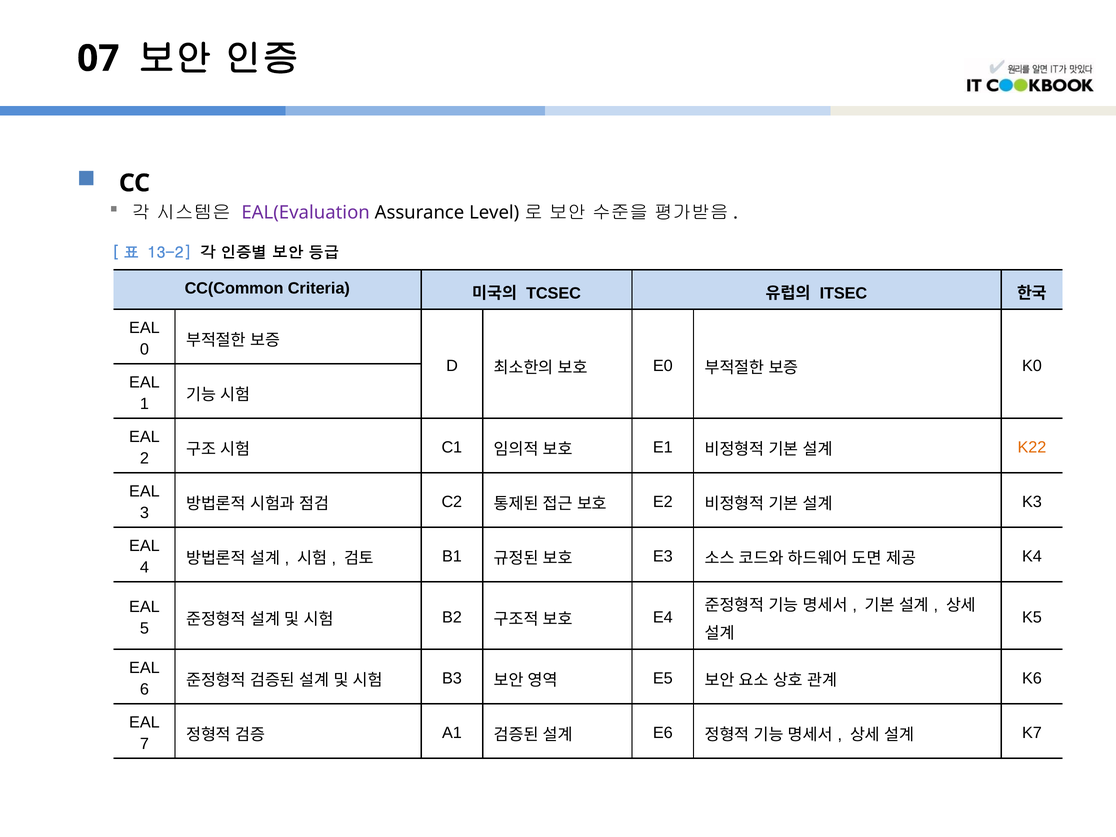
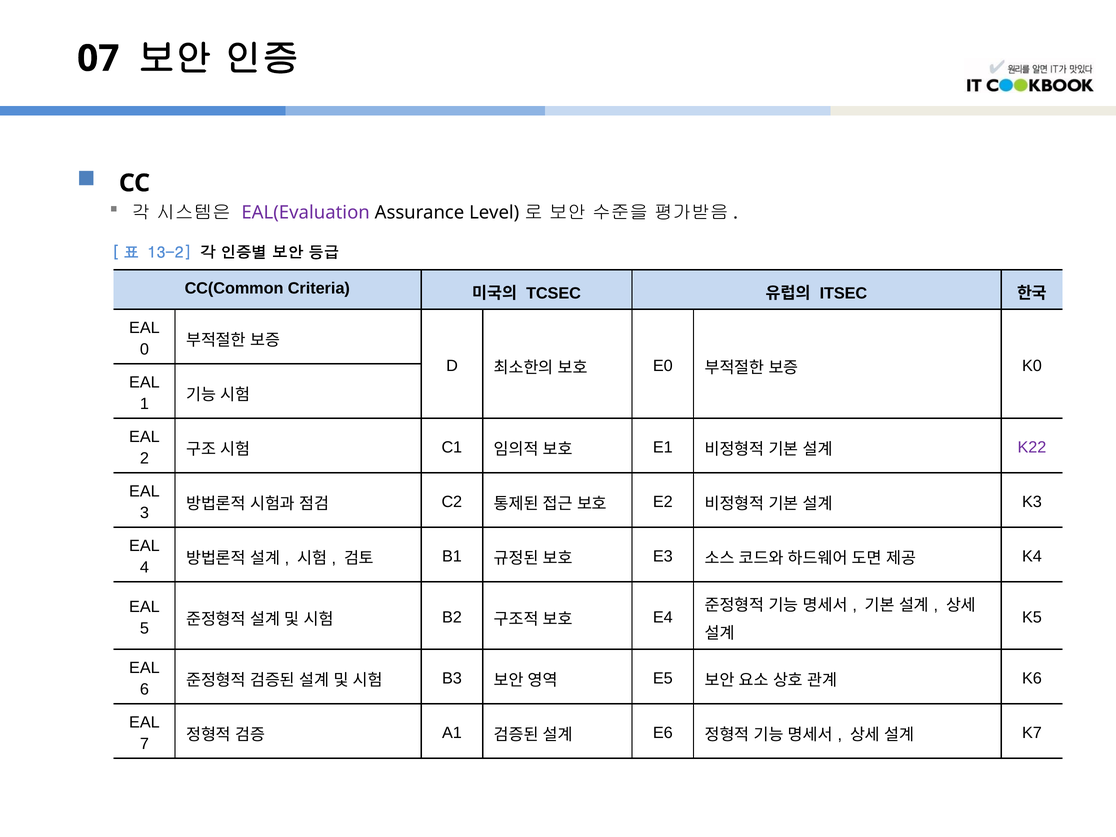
K22 colour: orange -> purple (1032, 448)
